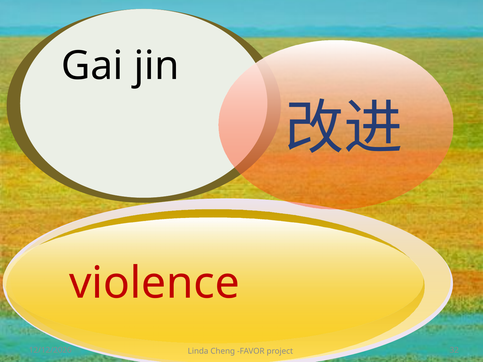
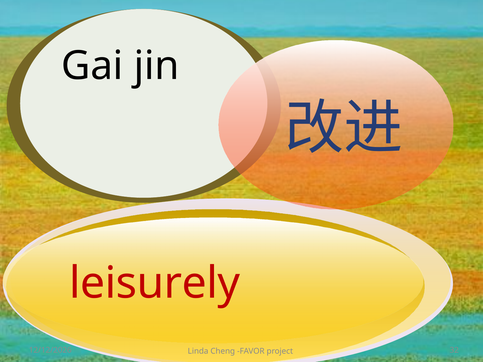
violence: violence -> leisurely (155, 284)
